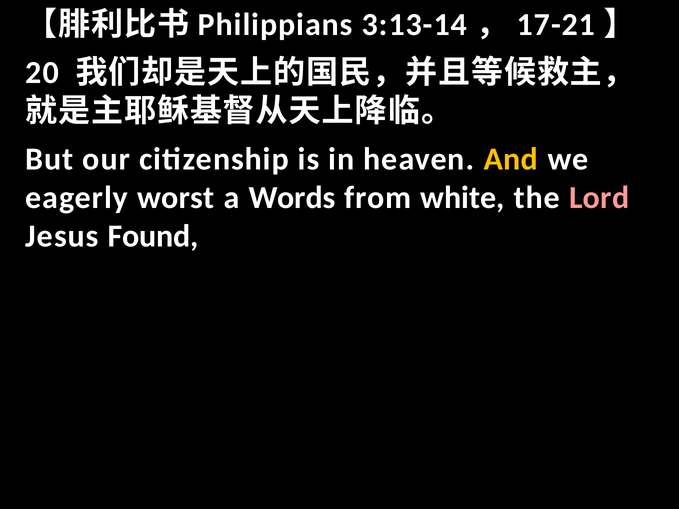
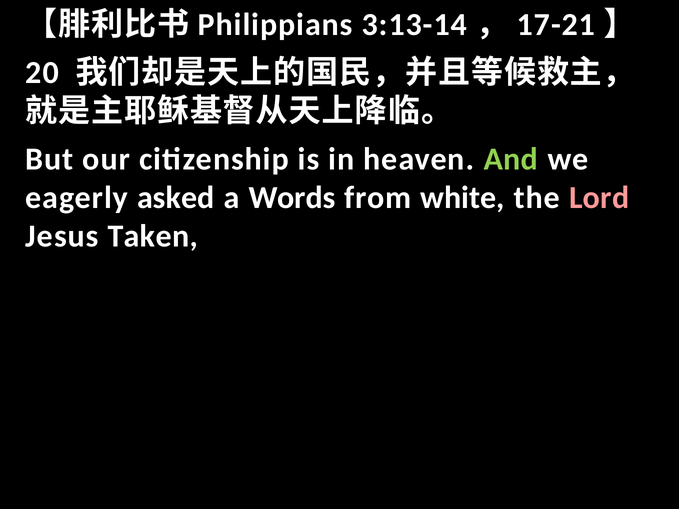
And colour: yellow -> light green (511, 159)
worst: worst -> asked (176, 198)
Found: Found -> Taken (153, 236)
